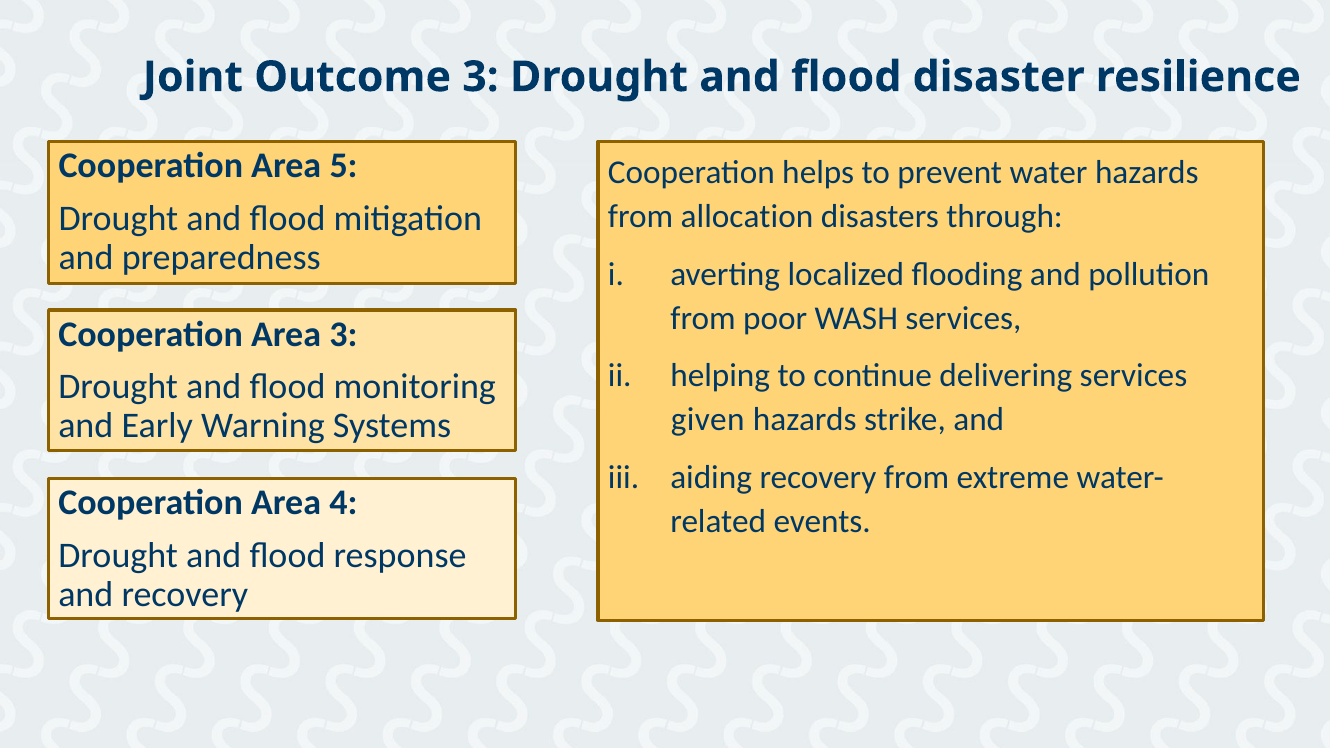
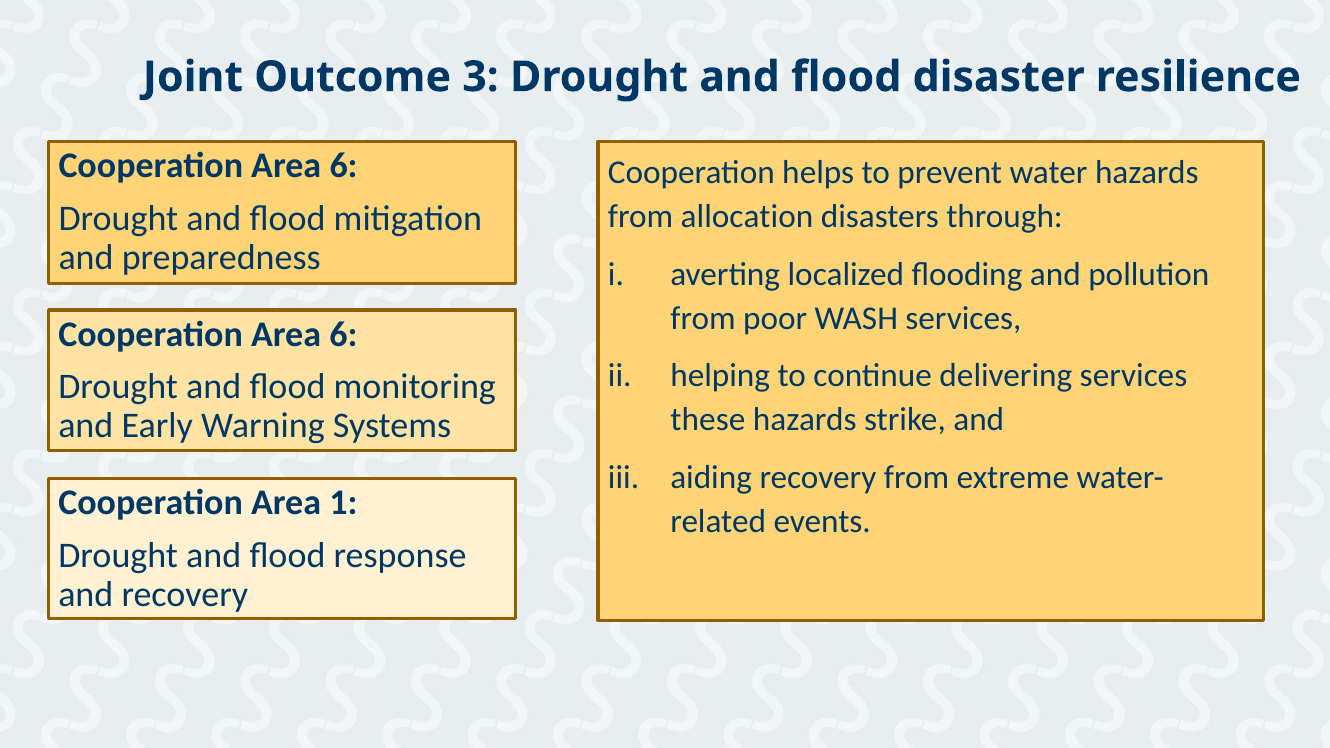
5: 5 -> 6 (344, 166)
3: 3 -> 6 (343, 334)
given: given -> these (708, 420)
4: 4 -> 1 (343, 503)
